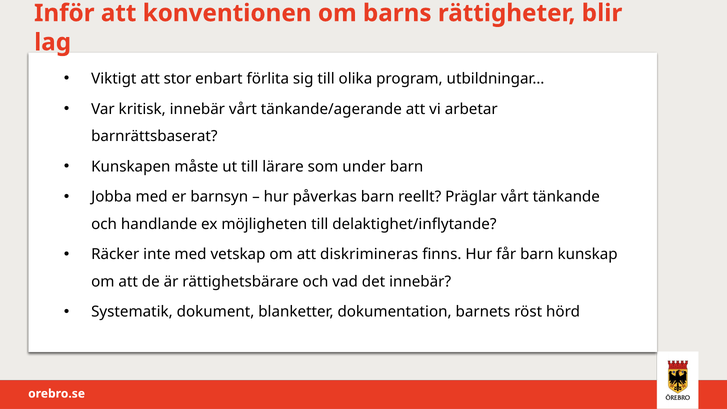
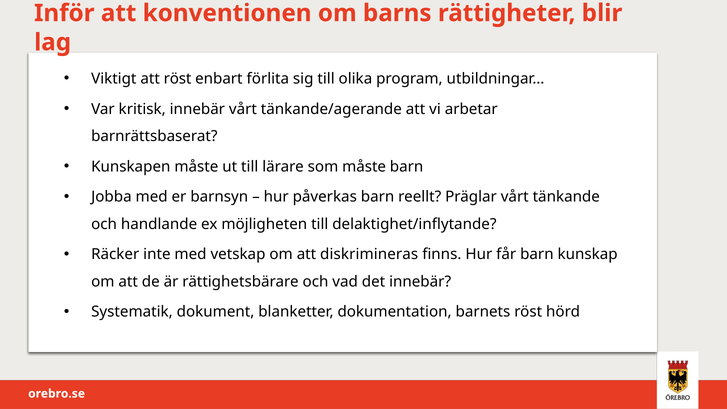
att stor: stor -> röst (178, 79)
som under: under -> måste (364, 167)
